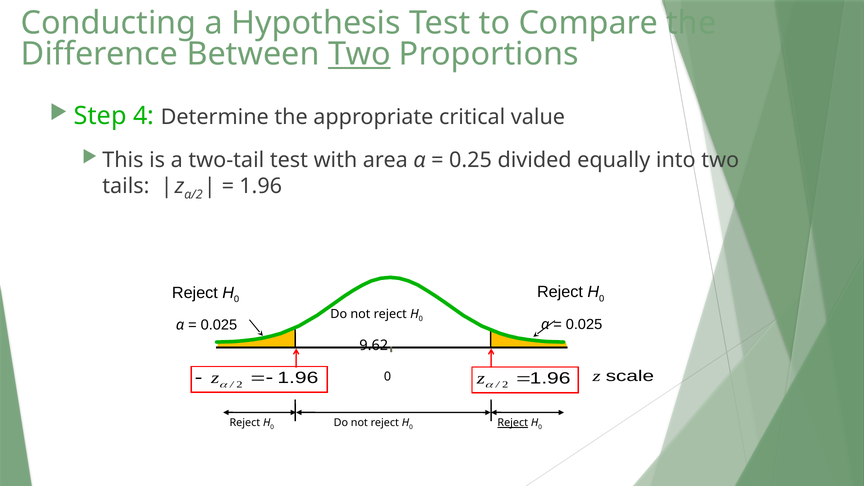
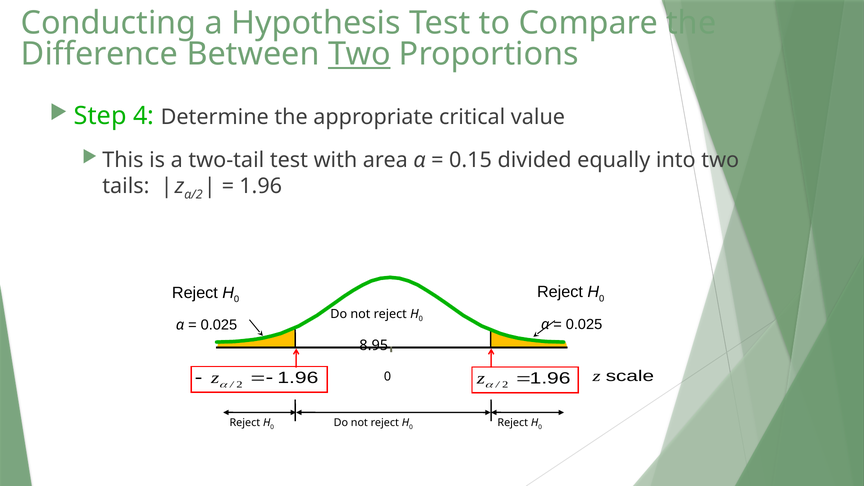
0.25: 0.25 -> 0.15 (471, 160)
9.62: 9.62 -> 8.95 (374, 345)
Reject underline: present -> none (513, 423)
